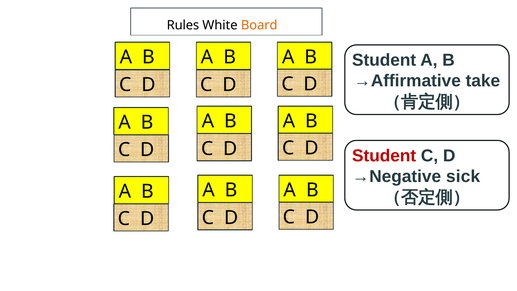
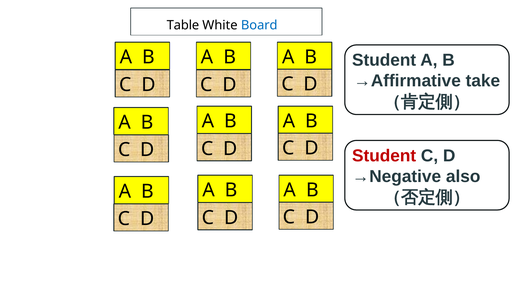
Rules: Rules -> Table (183, 25)
Board colour: orange -> blue (259, 25)
sick: sick -> also (463, 176)
